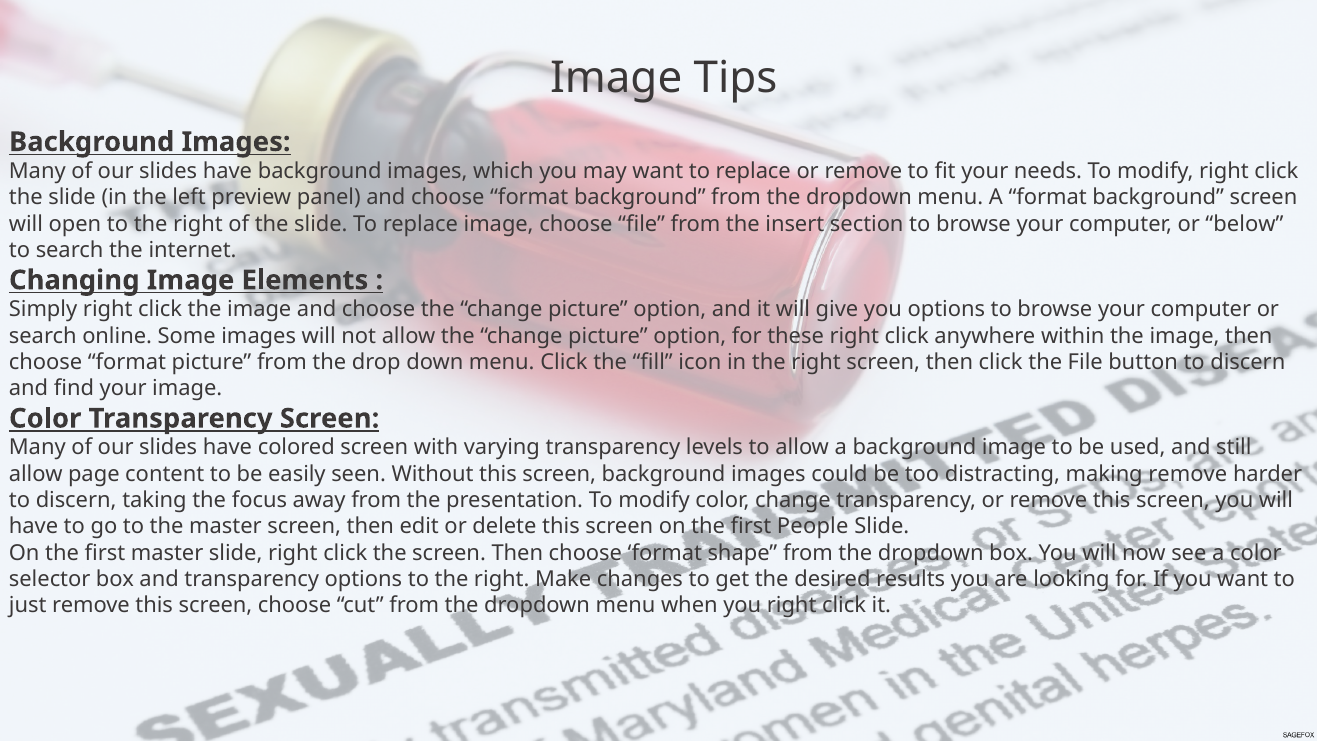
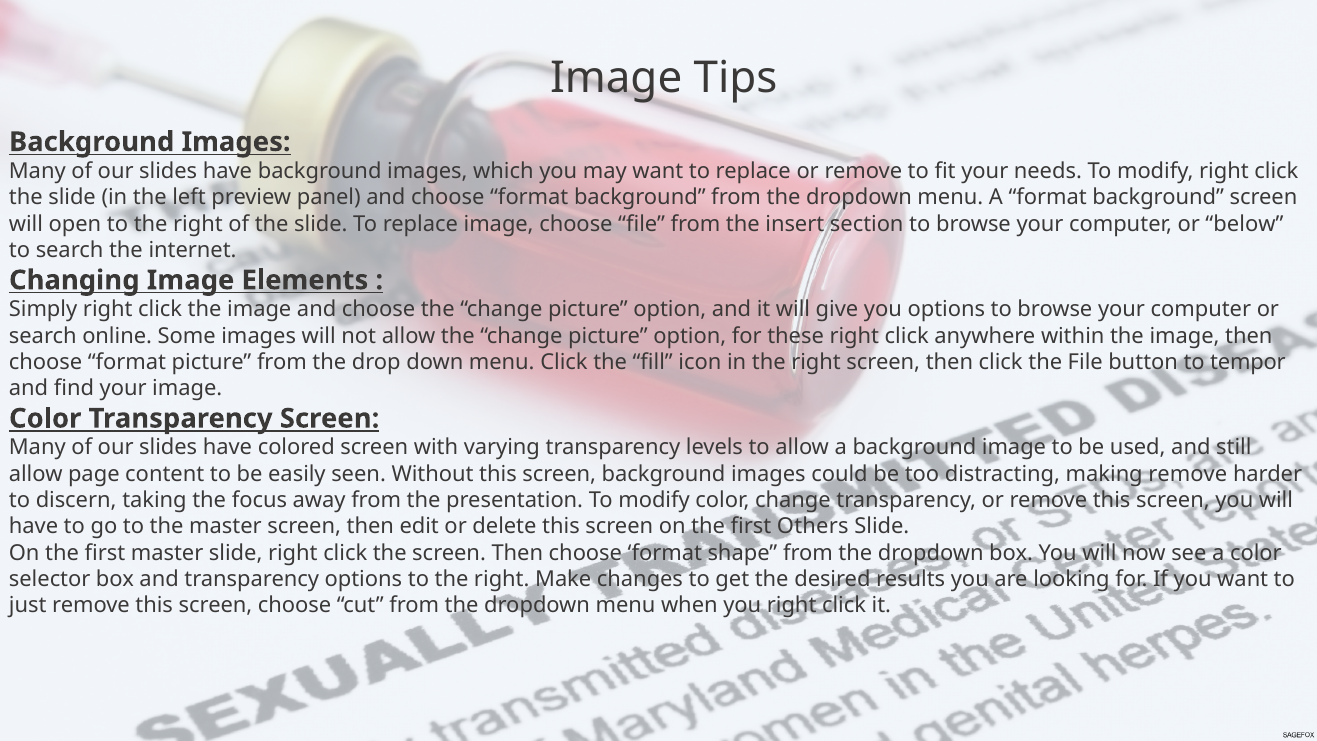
button to discern: discern -> tempor (1248, 362)
People: People -> Others (813, 527)
